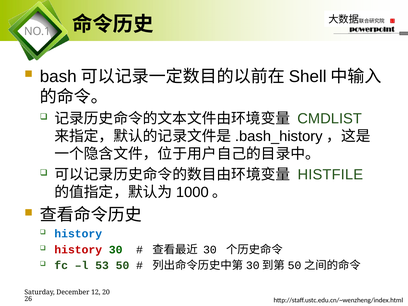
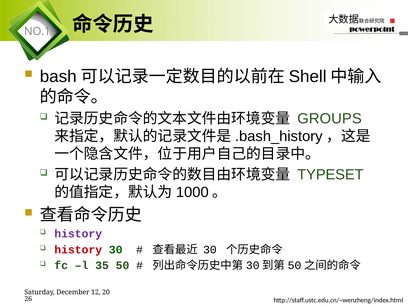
CMDLIST: CMDLIST -> GROUPS (330, 119)
HISTFILE: HISTFILE -> TYPESET (330, 175)
history colour: blue -> purple (78, 234)
53: 53 -> 35 (102, 266)
